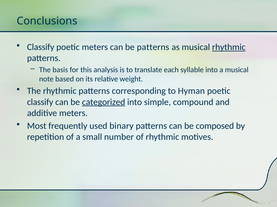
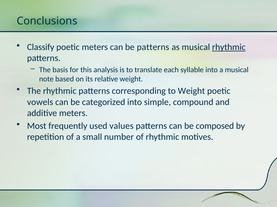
to Hyman: Hyman -> Weight (191, 91)
classify: classify -> vowels (40, 102)
categorized underline: present -> none (104, 102)
binary: binary -> values (122, 126)
